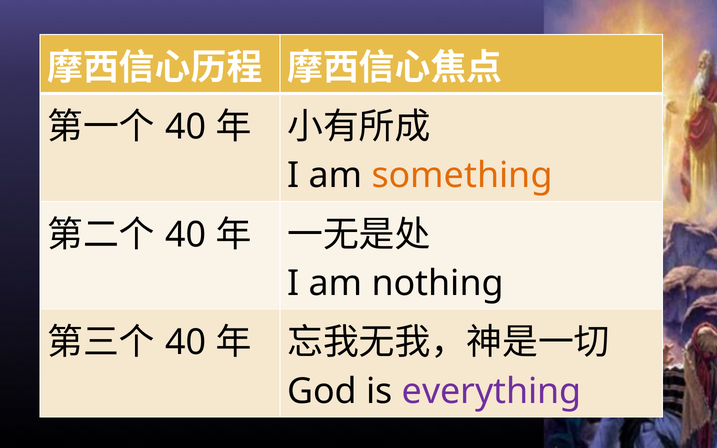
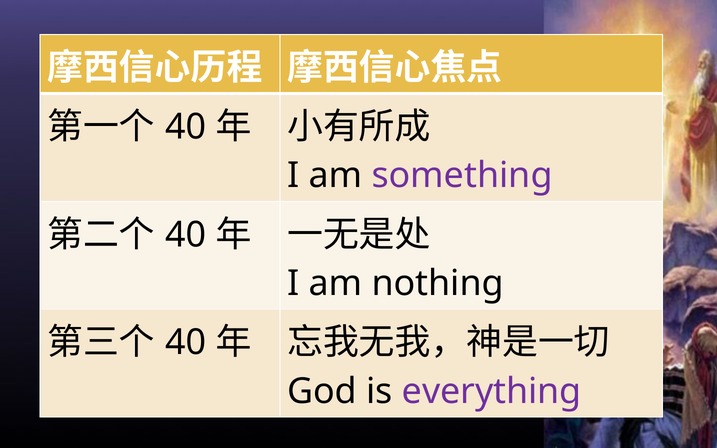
something colour: orange -> purple (462, 175)
